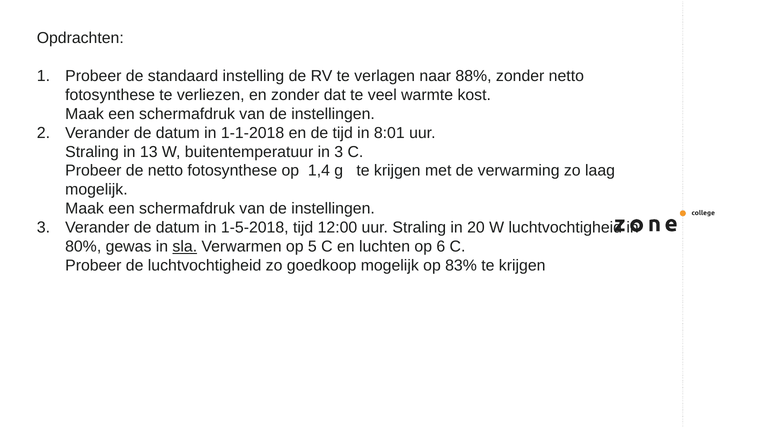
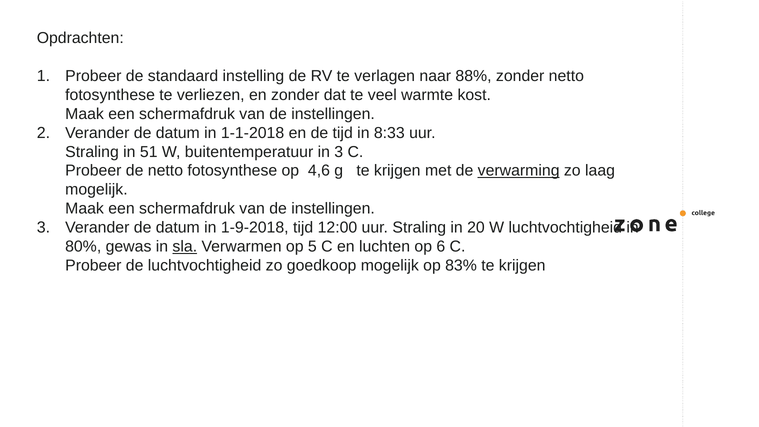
8:01: 8:01 -> 8:33 (389, 133)
13: 13 -> 51 (149, 152)
1,4: 1,4 -> 4,6 (319, 171)
verwarming underline: none -> present (519, 171)
1-5-2018: 1-5-2018 -> 1-9-2018 (255, 228)
